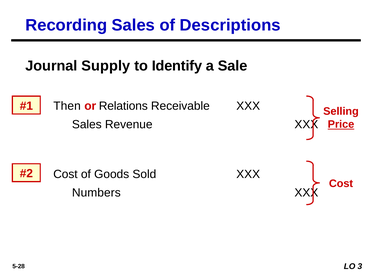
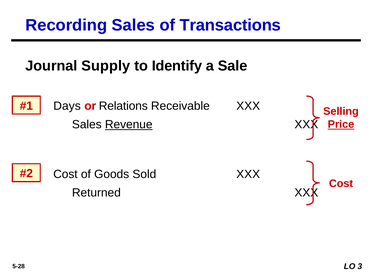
Descriptions: Descriptions -> Transactions (230, 25)
Then: Then -> Days (67, 106)
Revenue underline: none -> present (129, 124)
Numbers: Numbers -> Returned (96, 193)
